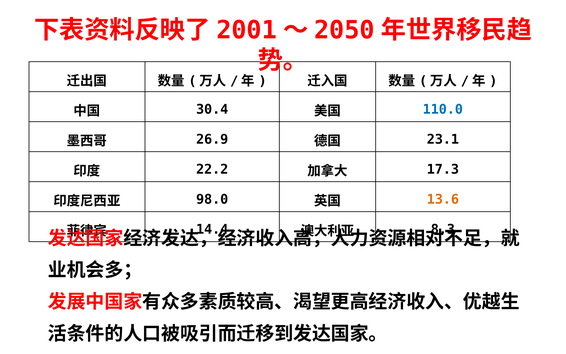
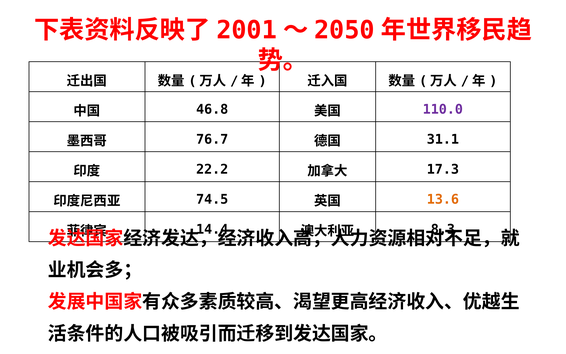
30.4: 30.4 -> 46.8 (212, 109)
110.0 colour: blue -> purple (443, 109)
26.9: 26.9 -> 76.7 (212, 139)
23.1: 23.1 -> 31.1 (443, 139)
98.0: 98.0 -> 74.5 (212, 199)
